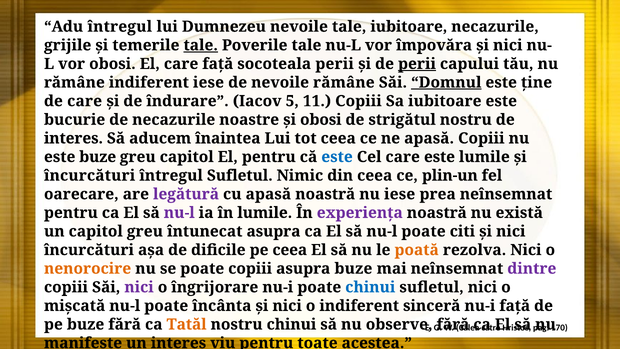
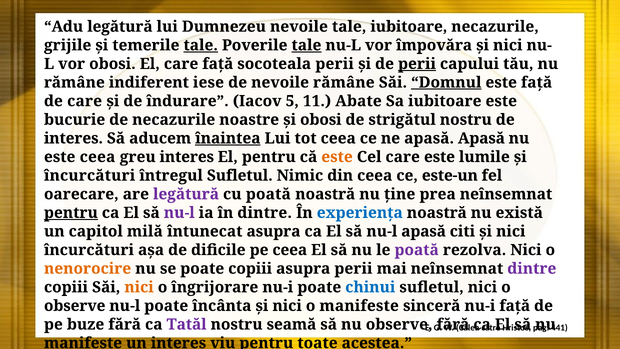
Adu întregul: întregul -> legătură (120, 27)
tale underline: none -> present (306, 45)
este ține: ține -> față (537, 82)
11 Copiii: Copiii -> Abate (358, 101)
înaintea underline: none -> present (228, 138)
apasă Copiii: Copiii -> Apasă (481, 138)
este buze: buze -> ceea (98, 157)
greu capitol: capitol -> interes (187, 157)
este colour: blue -> orange (337, 157)
plin-un: plin-un -> este-un (450, 175)
cu apasă: apasă -> poată (268, 194)
nu iese: iese -> ține (400, 194)
pentru underline: none -> present (71, 213)
în lumile: lumile -> dintre (265, 213)
experiența colour: purple -> blue (360, 213)
capitol greu: greu -> milă (145, 231)
să nu-l poate: poate -> apasă (424, 231)
poată colour: orange -> purple (417, 250)
asupra buze: buze -> perii (353, 268)
nici colour: purple -> orange (139, 287)
mișcată: mișcată -> observe (75, 306)
o indiferent: indiferent -> manifeste (359, 306)
Tatăl colour: orange -> purple (187, 324)
nostru chinui: chinui -> seamă (291, 324)
170: 170 -> 441 (559, 327)
